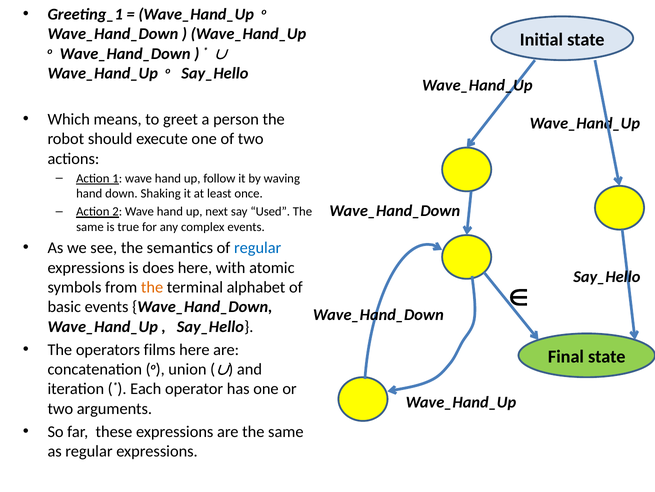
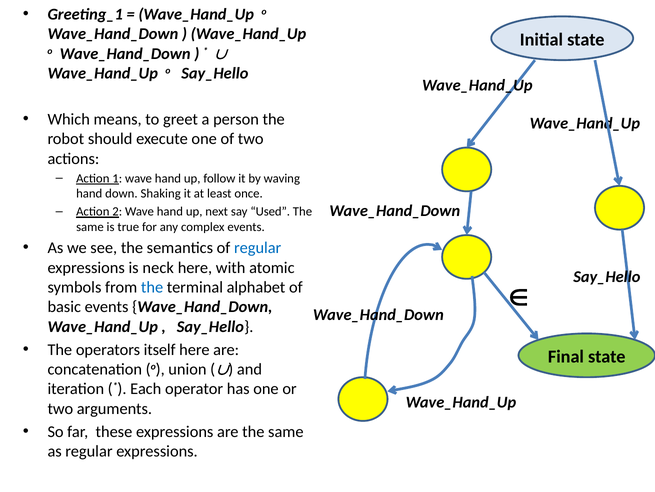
does: does -> neck (158, 267)
the colour: orange -> blue (152, 287)
films: films -> itself (160, 349)
